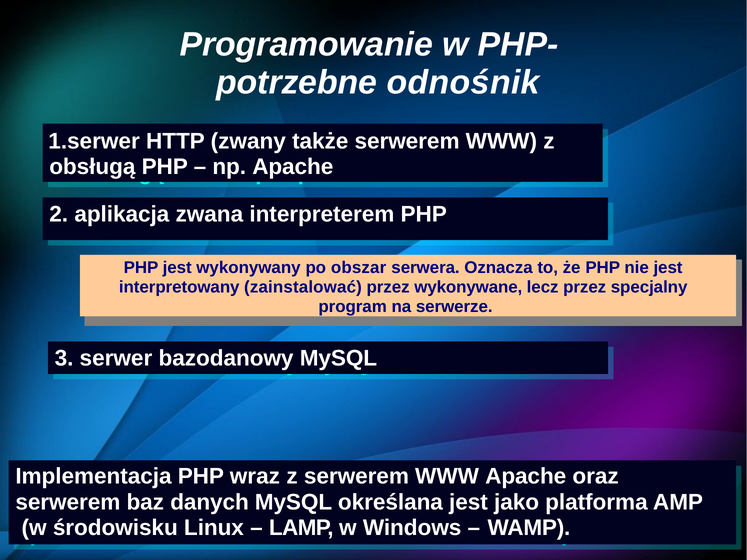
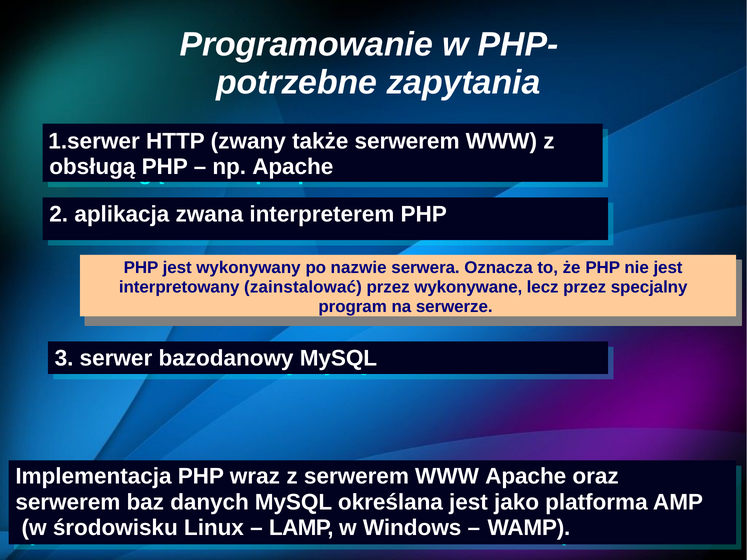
odnośnik: odnośnik -> zapytania (463, 83)
obszar: obszar -> nazwie (359, 268)
